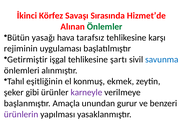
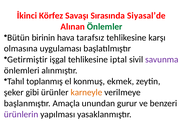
Hizmet’de: Hizmet’de -> Siyasal’de (146, 16)
yasağı: yasağı -> birinin (43, 38)
rejiminin: rejiminin -> olmasına (21, 49)
şartı: şartı -> iptal (119, 60)
savunma colour: blue -> purple (162, 60)
eşitliğinin: eşitliğinin -> toplanmış (45, 82)
karneyle colour: purple -> orange (86, 93)
